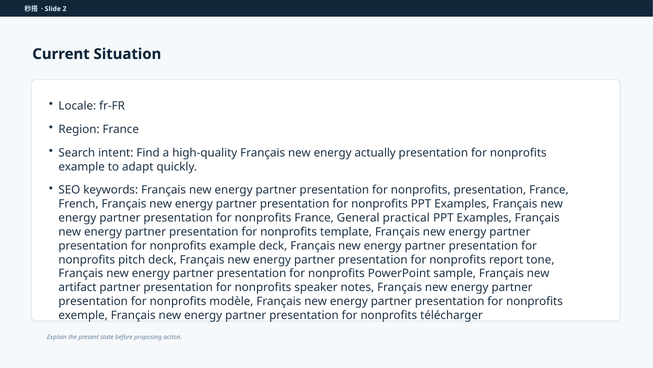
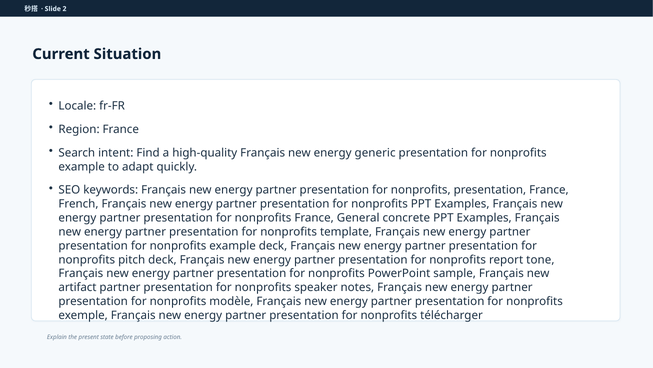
actually: actually -> generic (375, 152)
practical: practical -> concrete (406, 218)
